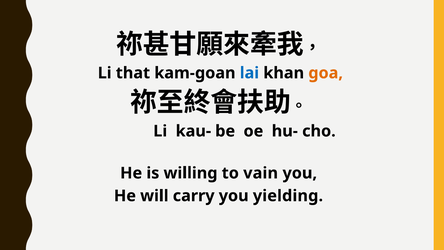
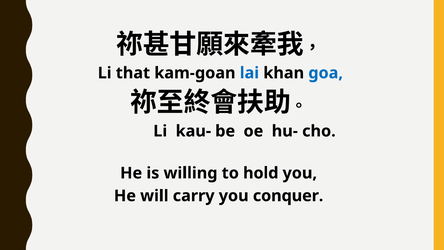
goa colour: orange -> blue (326, 73)
vain: vain -> hold (261, 173)
yielding: yielding -> conquer (288, 196)
